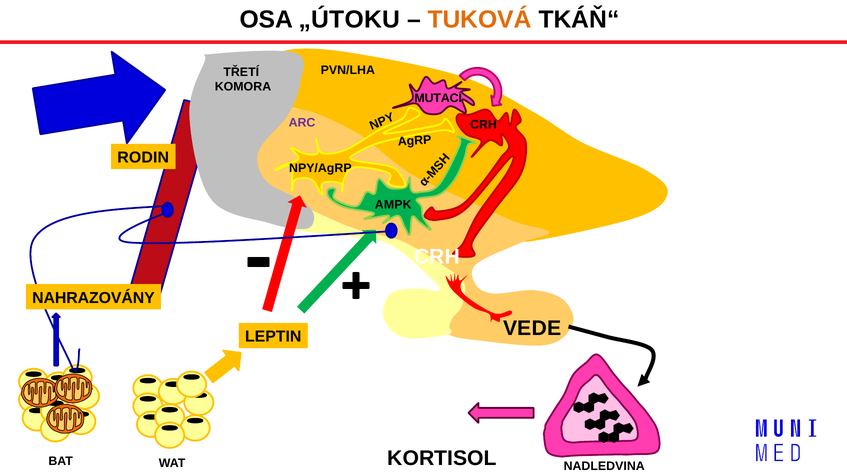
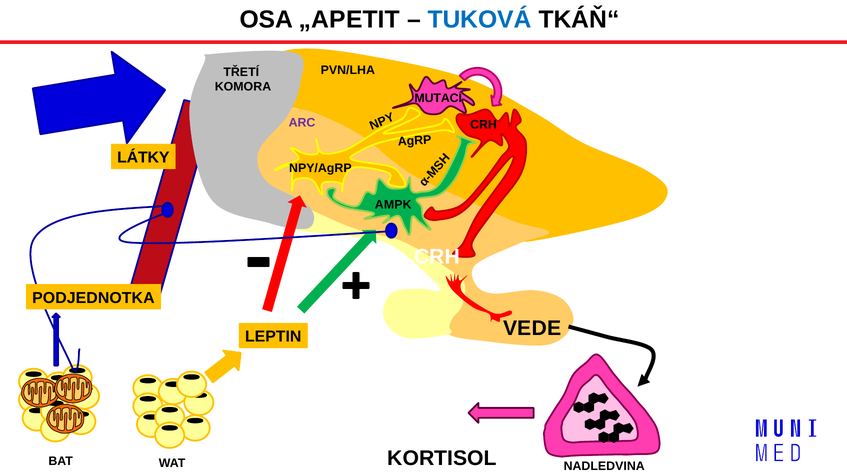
„ÚTOKU: „ÚTOKU -> „APETIT (349, 20)
TUKOVÁ colour: orange -> blue (480, 20)
RODIN: RODIN -> LÁTKY (143, 158)
NAHRAZOVÁNY: NAHRAZOVÁNY -> PODJEDNOTKA (93, 298)
